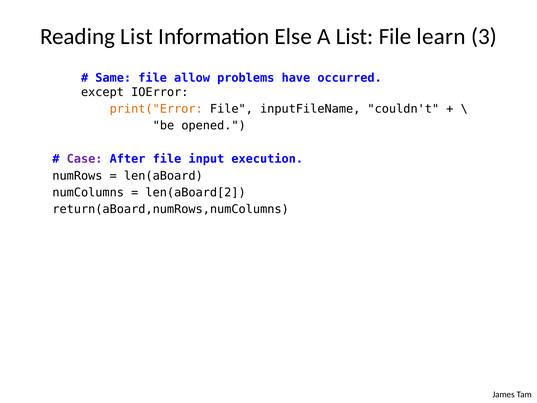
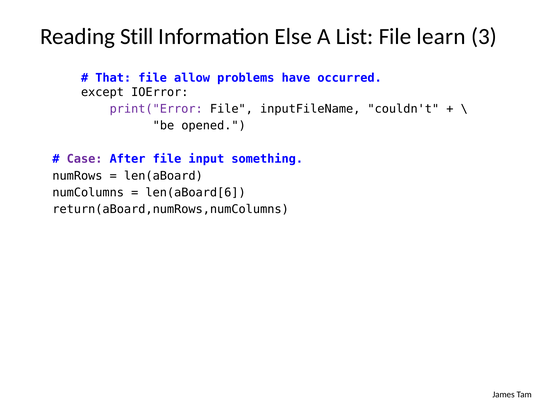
Reading List: List -> Still (137, 37)
Same: Same -> That (113, 78)
print("Error colour: orange -> purple (156, 109)
execution: execution -> something (267, 159)
len(aBoard[2: len(aBoard[2 -> len(aBoard[6 (196, 192)
